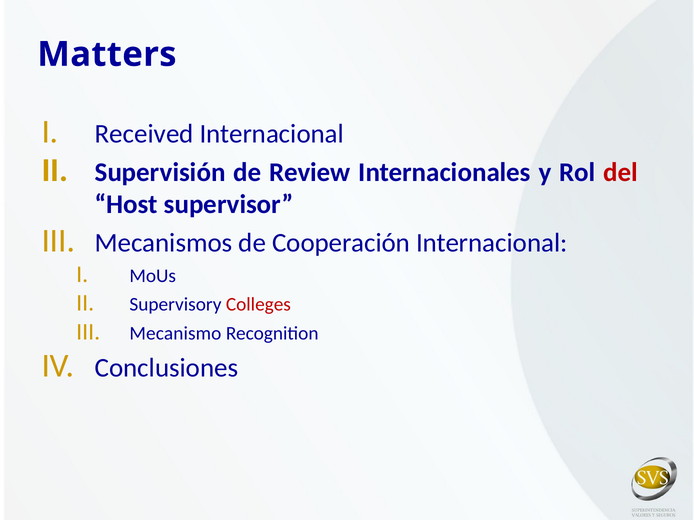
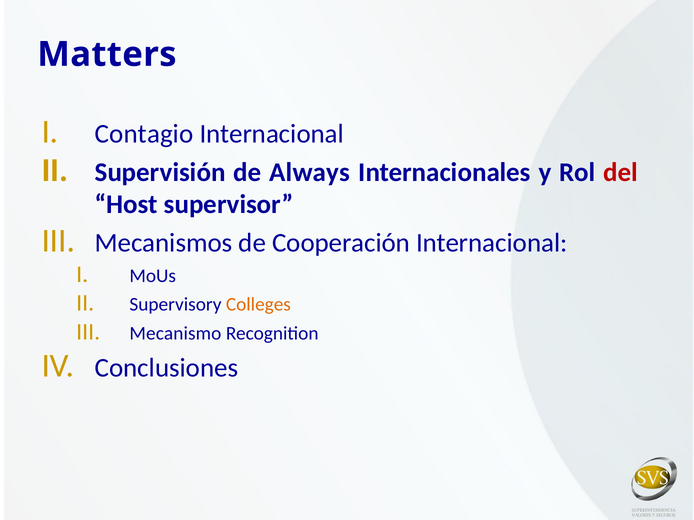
Received: Received -> Contagio (144, 134)
Review: Review -> Always (310, 172)
Colleges colour: red -> orange (258, 305)
